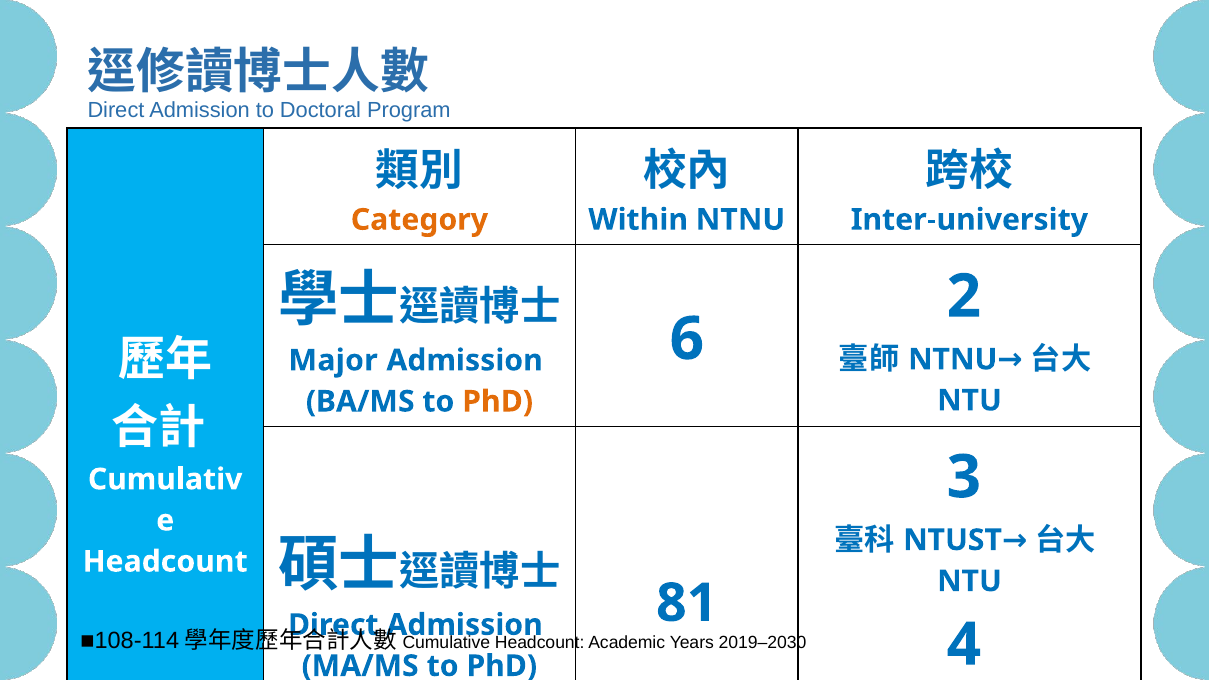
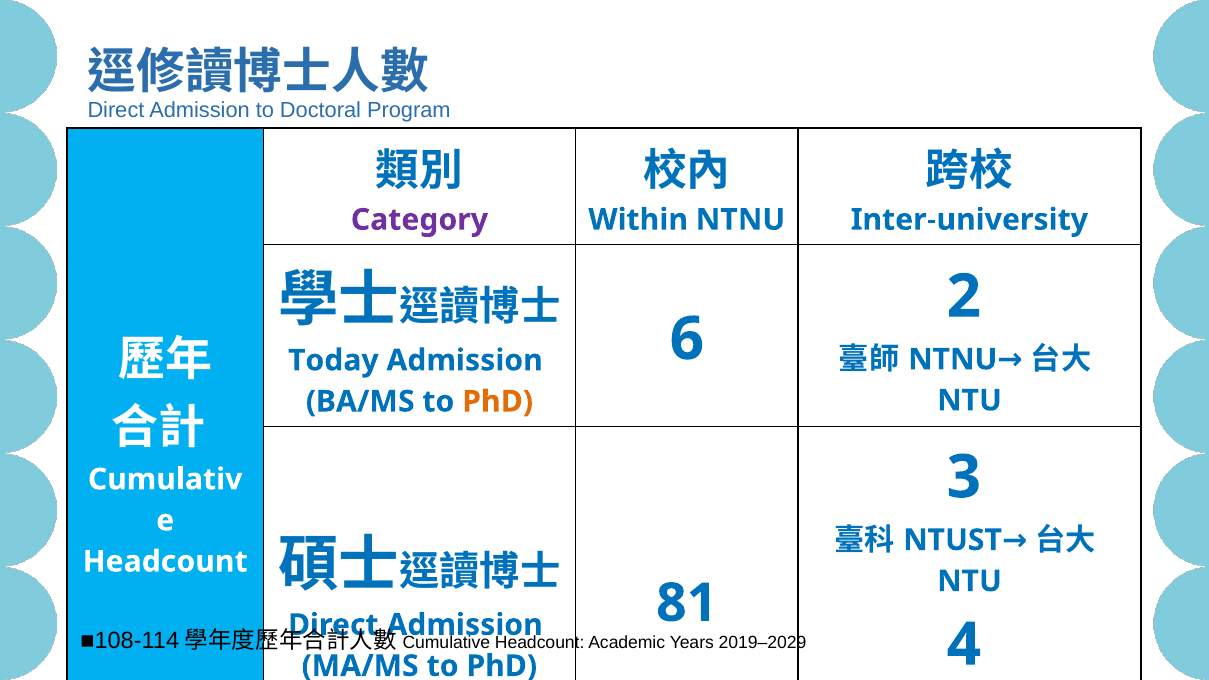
Category colour: orange -> purple (419, 220)
Major: Major -> Today (333, 360)
2019–2030: 2019–2030 -> 2019–2029 (762, 643)
